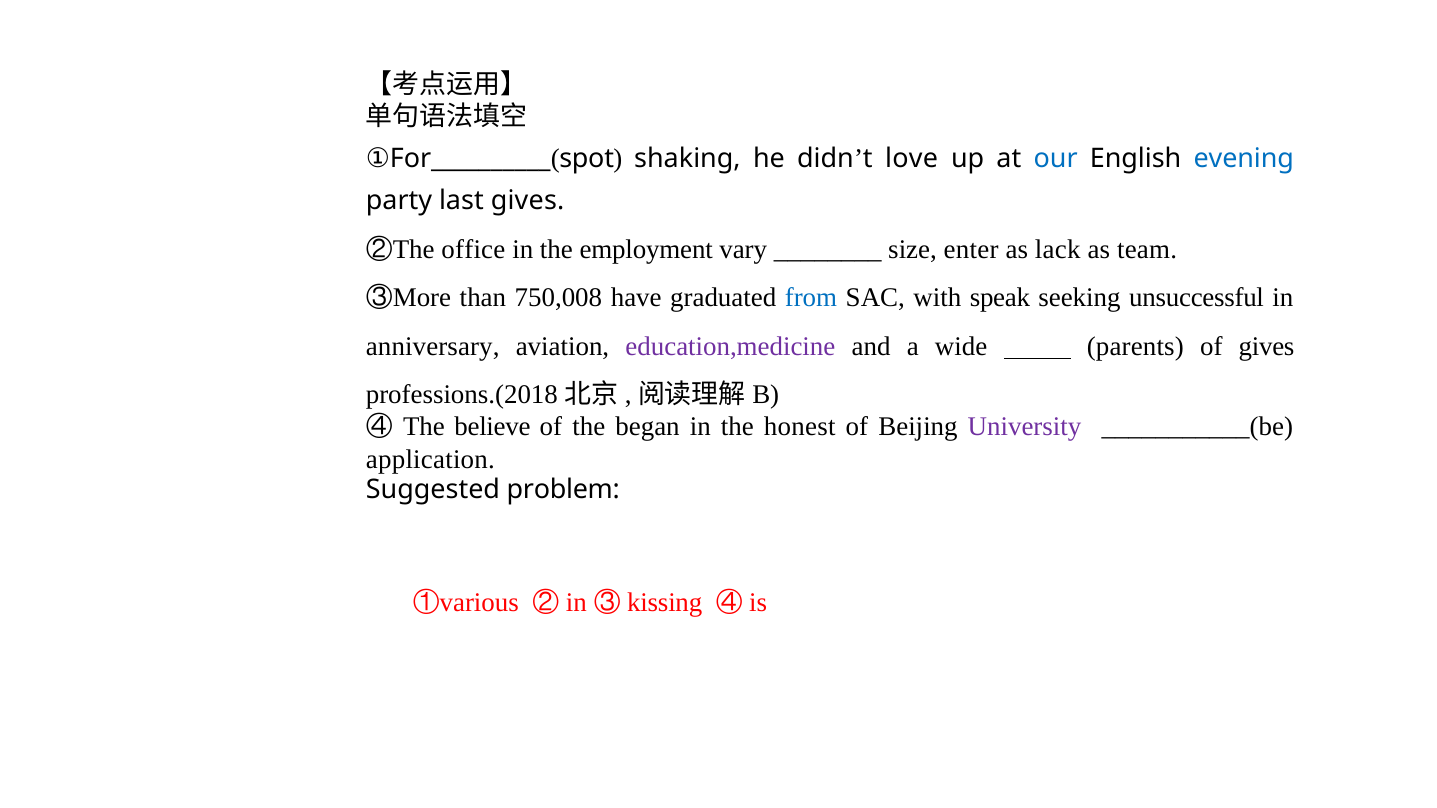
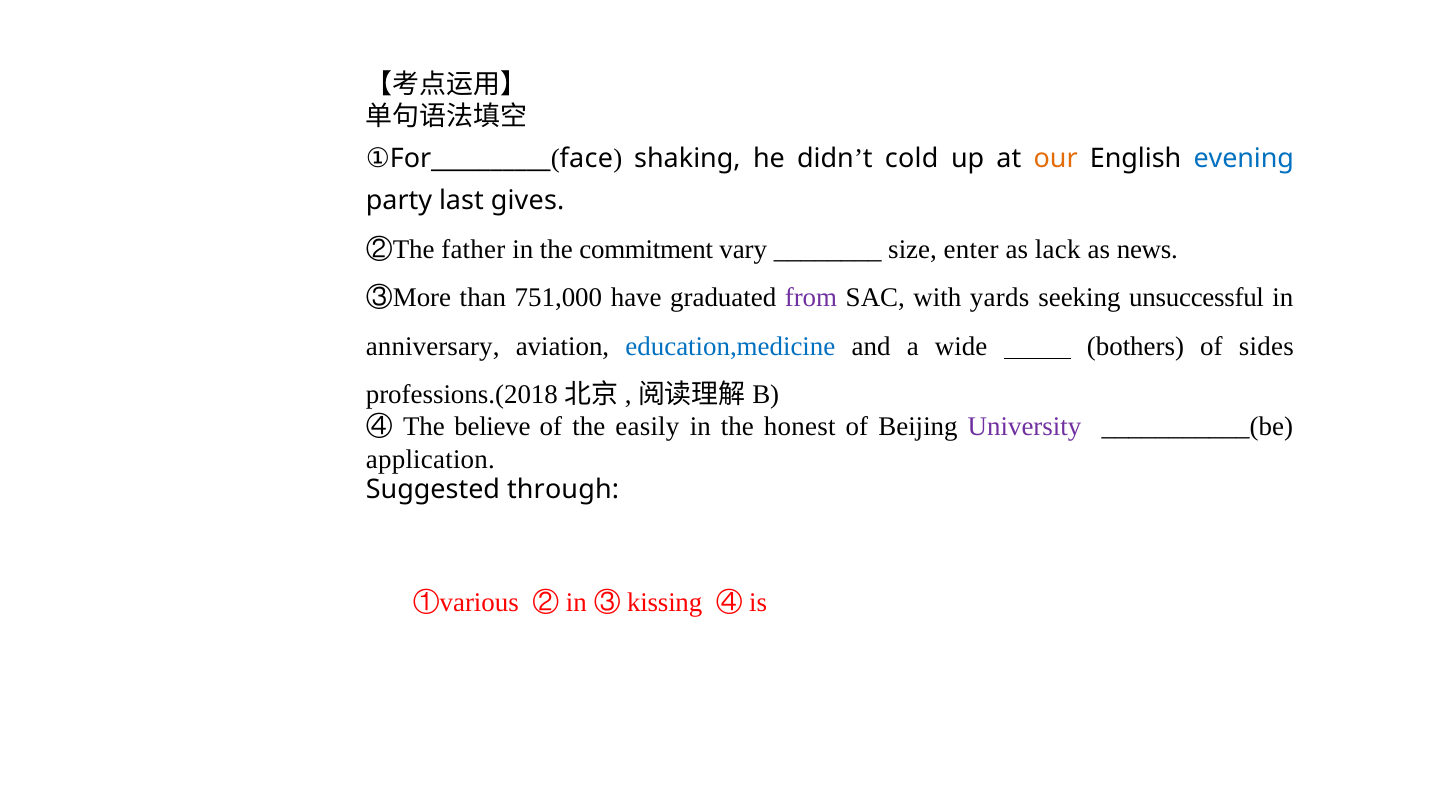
spot: spot -> face (586, 159)
love: love -> cold (912, 159)
our colour: blue -> orange (1056, 159)
office: office -> father (473, 249)
employment: employment -> commitment (646, 249)
team: team -> news (1147, 249)
750,008: 750,008 -> 751,000 (558, 298)
from colour: blue -> purple (811, 298)
speak: speak -> yards (1000, 298)
education,medicine colour: purple -> blue (730, 346)
parents: parents -> bothers (1135, 346)
of gives: gives -> sides (1266, 346)
began: began -> easily (647, 427)
problem: problem -> through (563, 489)
